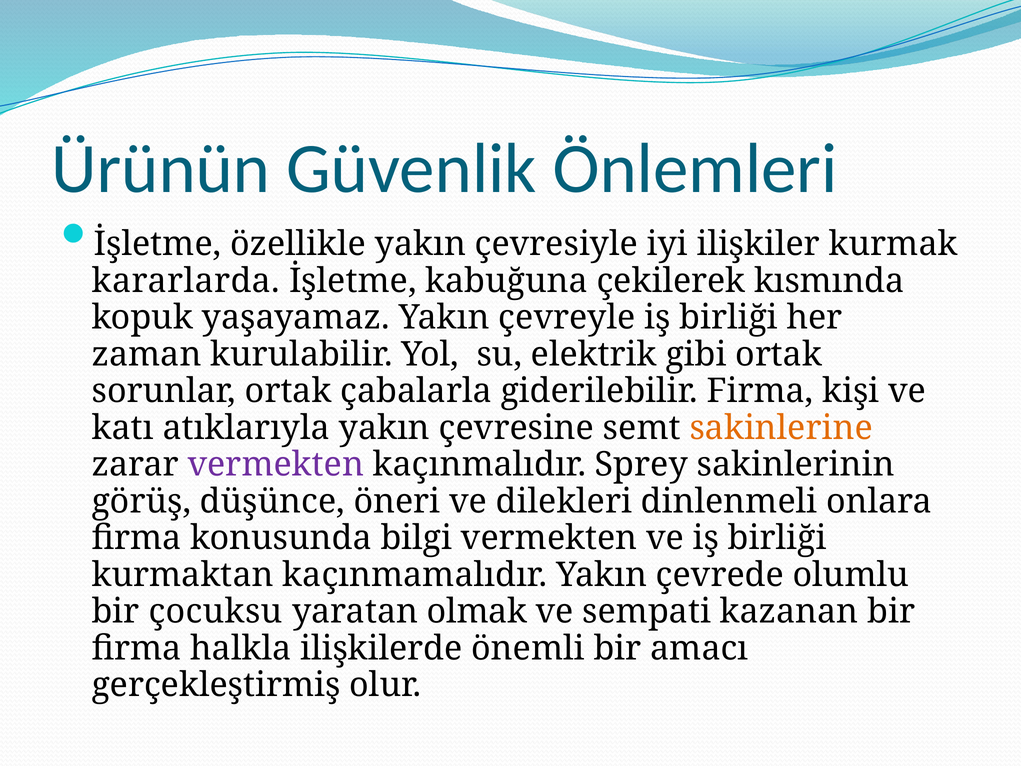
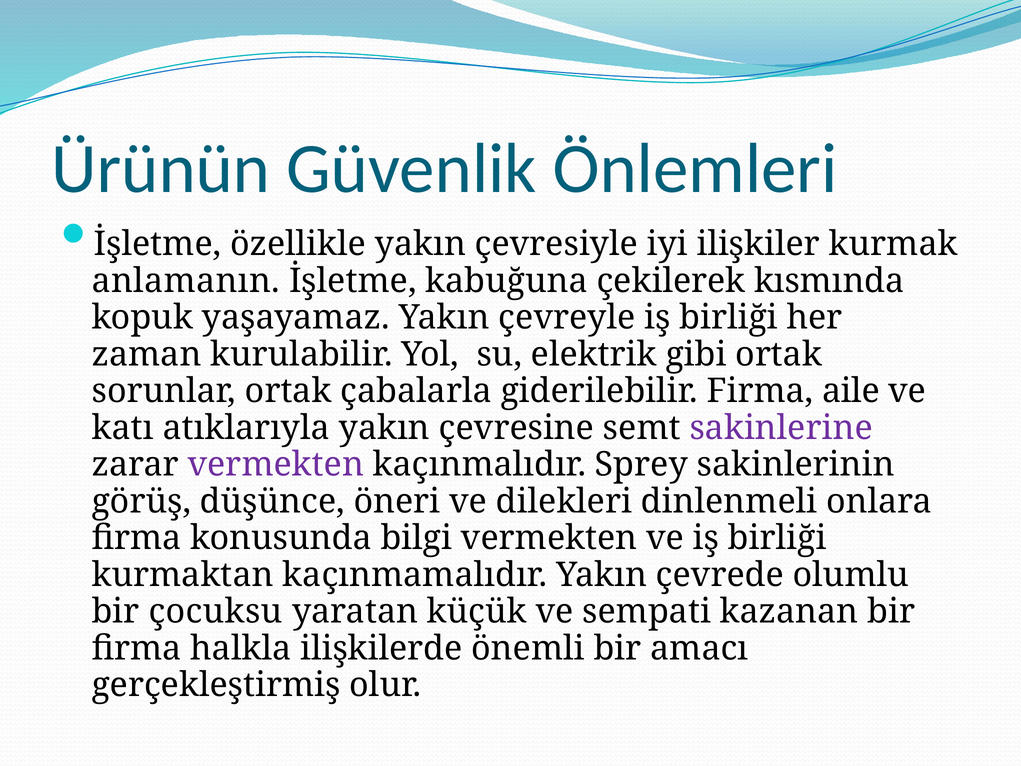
kararlarda: kararlarda -> anlamanın (186, 281)
kişi: kişi -> aile (851, 391)
sakinlerine colour: orange -> purple (781, 428)
olmak: olmak -> küçük (477, 611)
